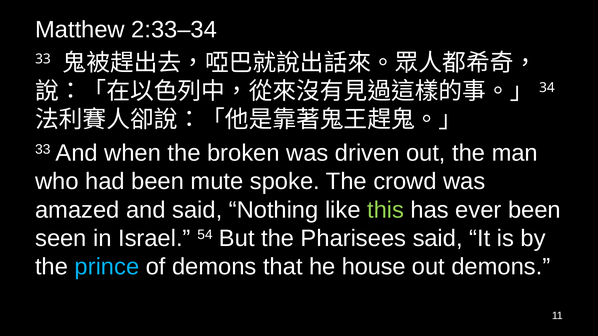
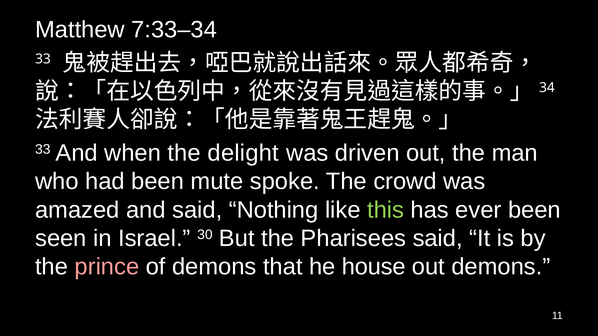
2:33–34: 2:33–34 -> 7:33–34 (174, 30)
broken: broken -> delight (243, 153)
54: 54 -> 30 (205, 235)
prince colour: light blue -> pink (107, 267)
